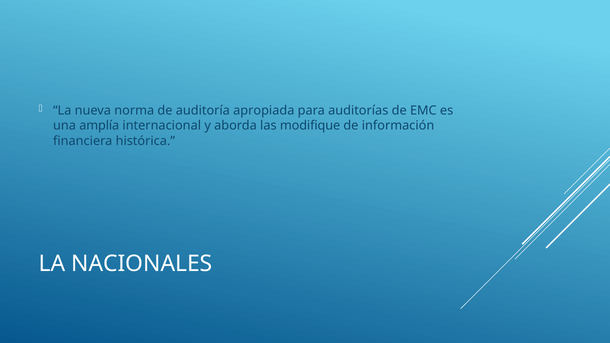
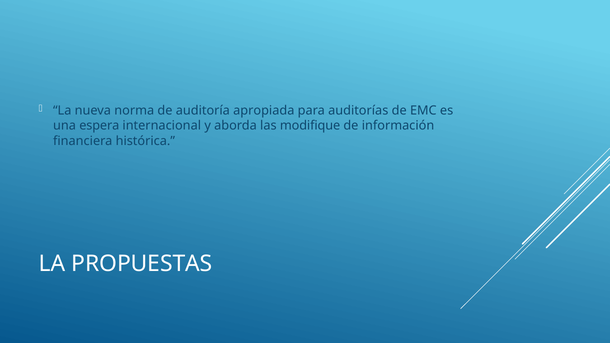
amplía: amplía -> espera (99, 126)
NACIONALES: NACIONALES -> PROPUESTAS (142, 264)
